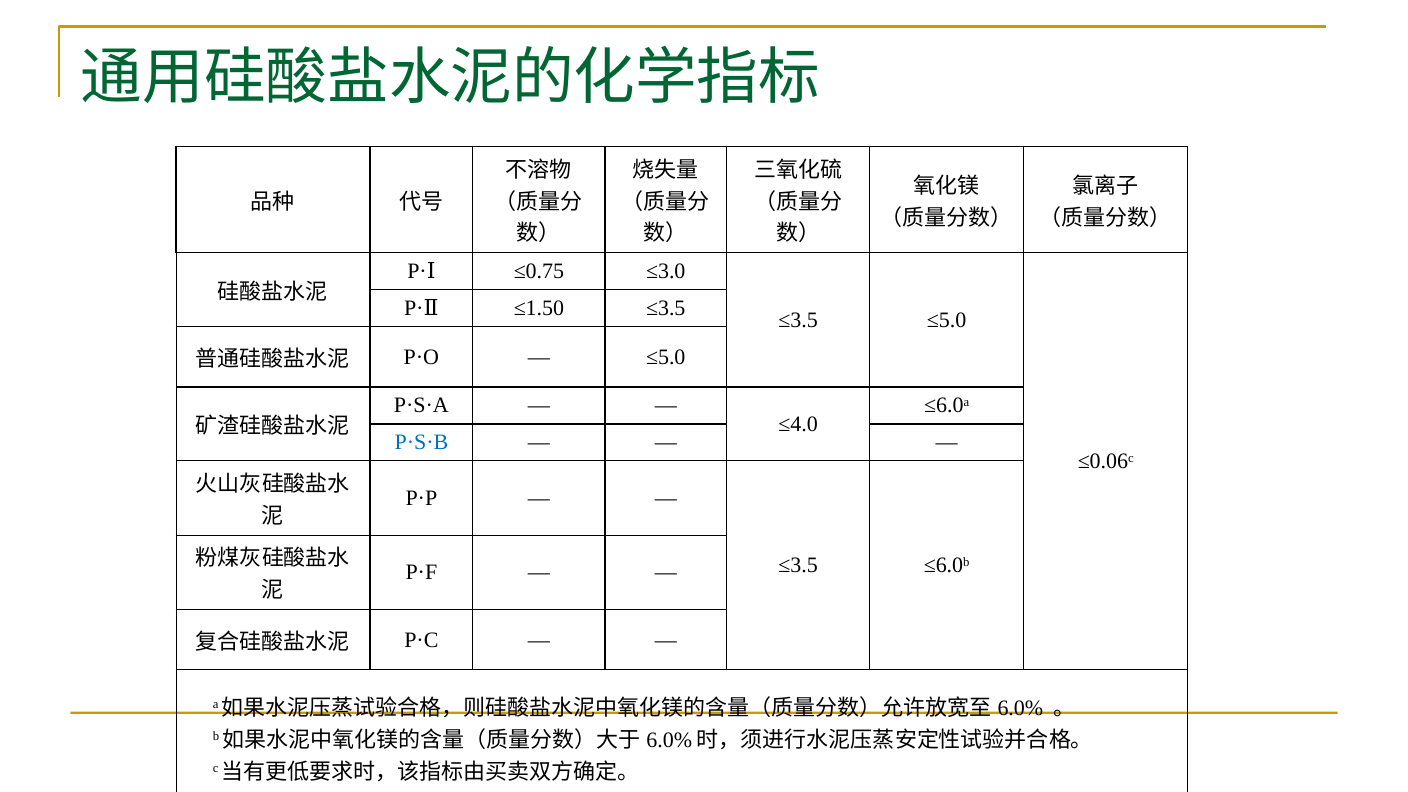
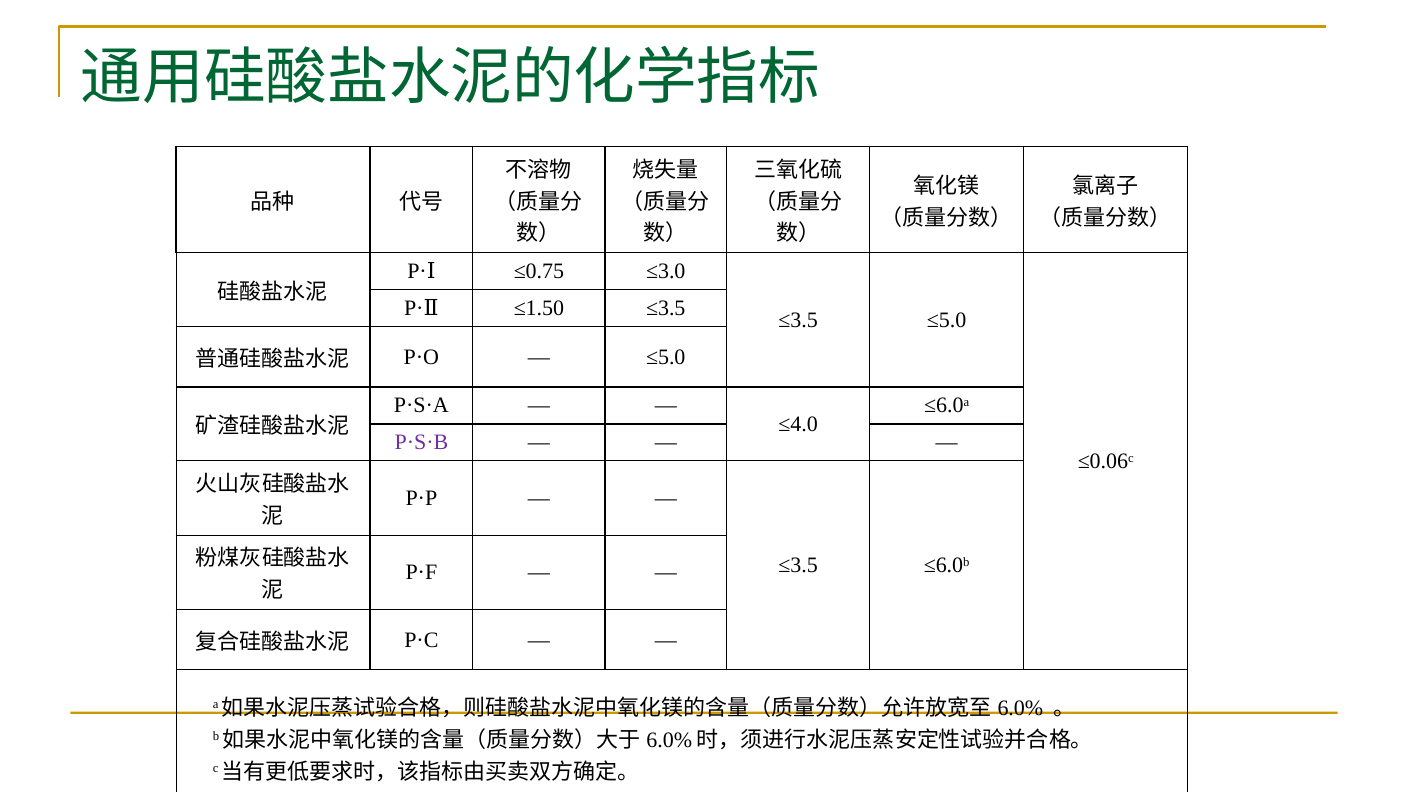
P·S·B colour: blue -> purple (421, 442)
